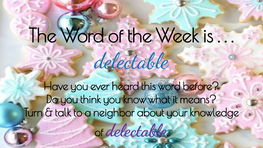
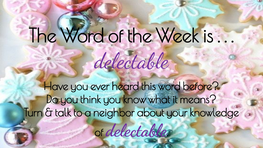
delectable colour: blue -> purple (131, 61)
